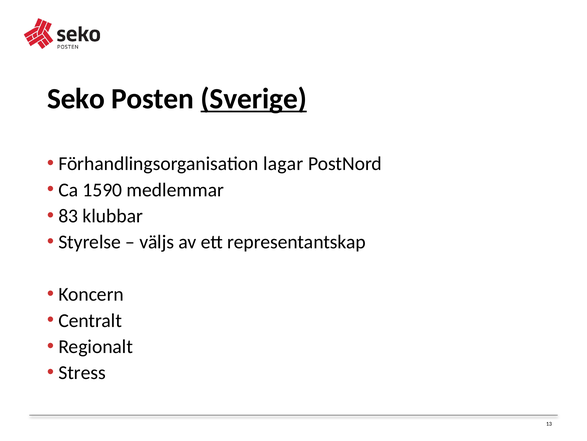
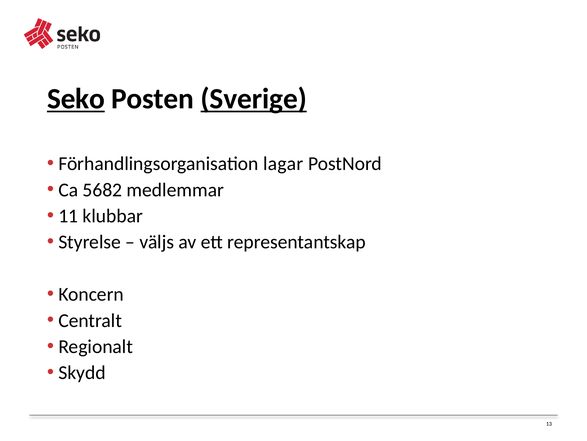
Seko underline: none -> present (76, 99)
1590: 1590 -> 5682 (102, 190)
83: 83 -> 11 (68, 216)
Stress: Stress -> Skydd (82, 372)
